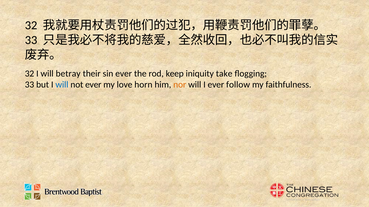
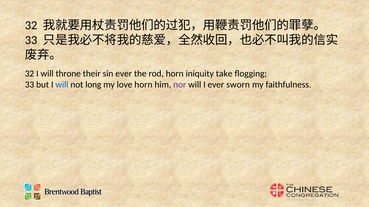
betray: betray -> throne (68, 74)
rod keep: keep -> horn (175, 74)
not ever: ever -> long (93, 85)
nor colour: orange -> purple (180, 85)
follow: follow -> sworn (238, 85)
